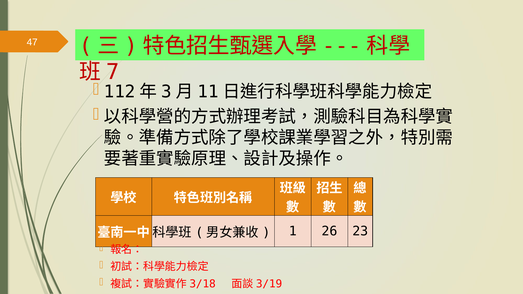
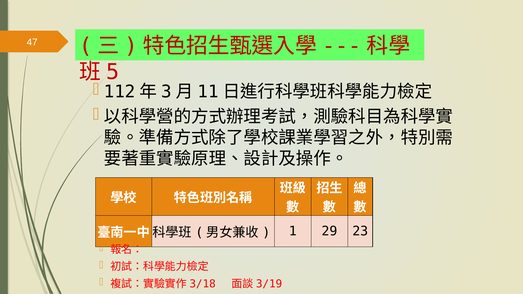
7: 7 -> 5 (113, 72)
26: 26 -> 29 (329, 231)
